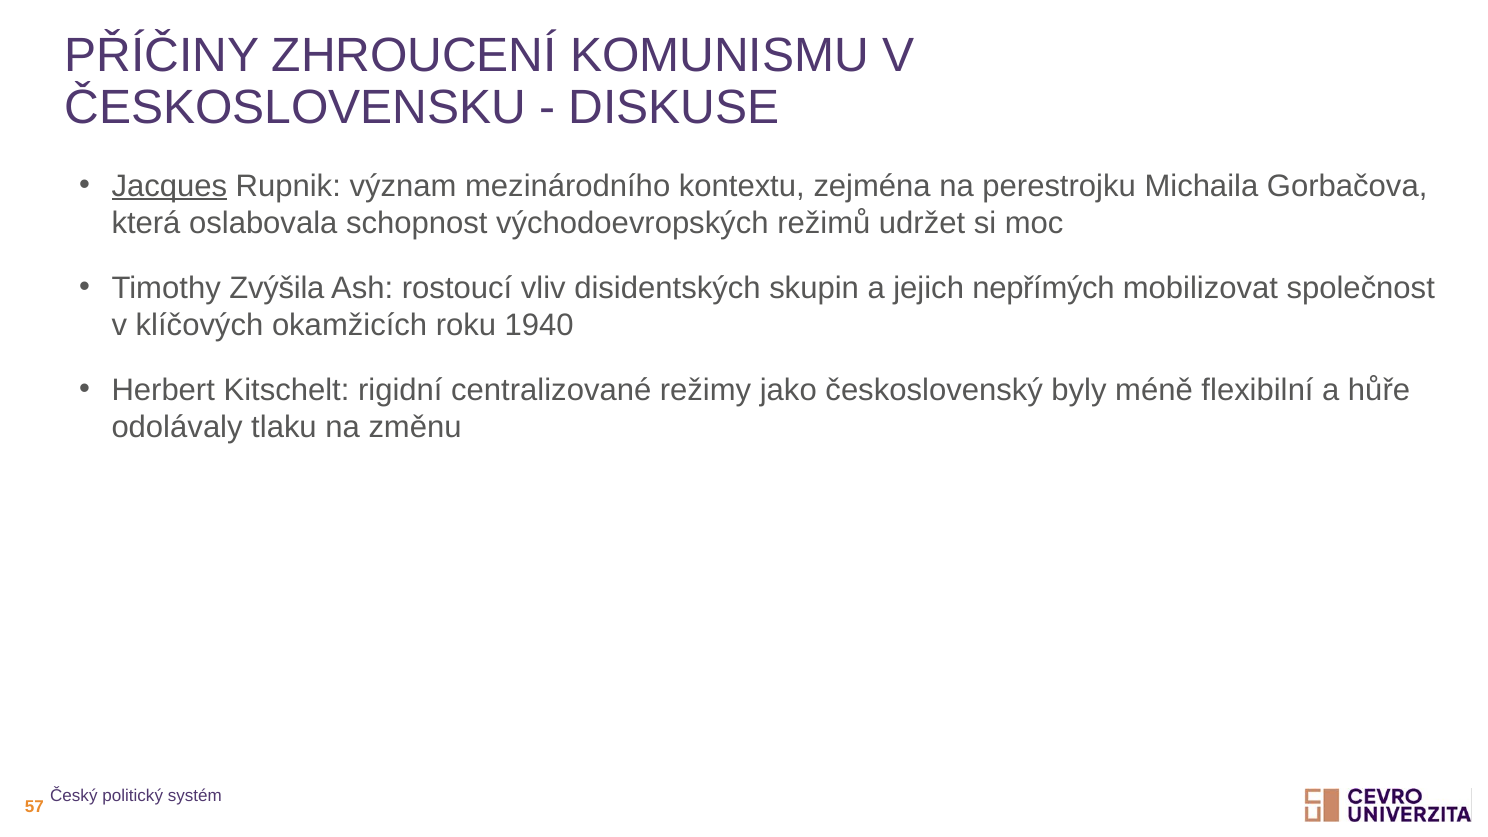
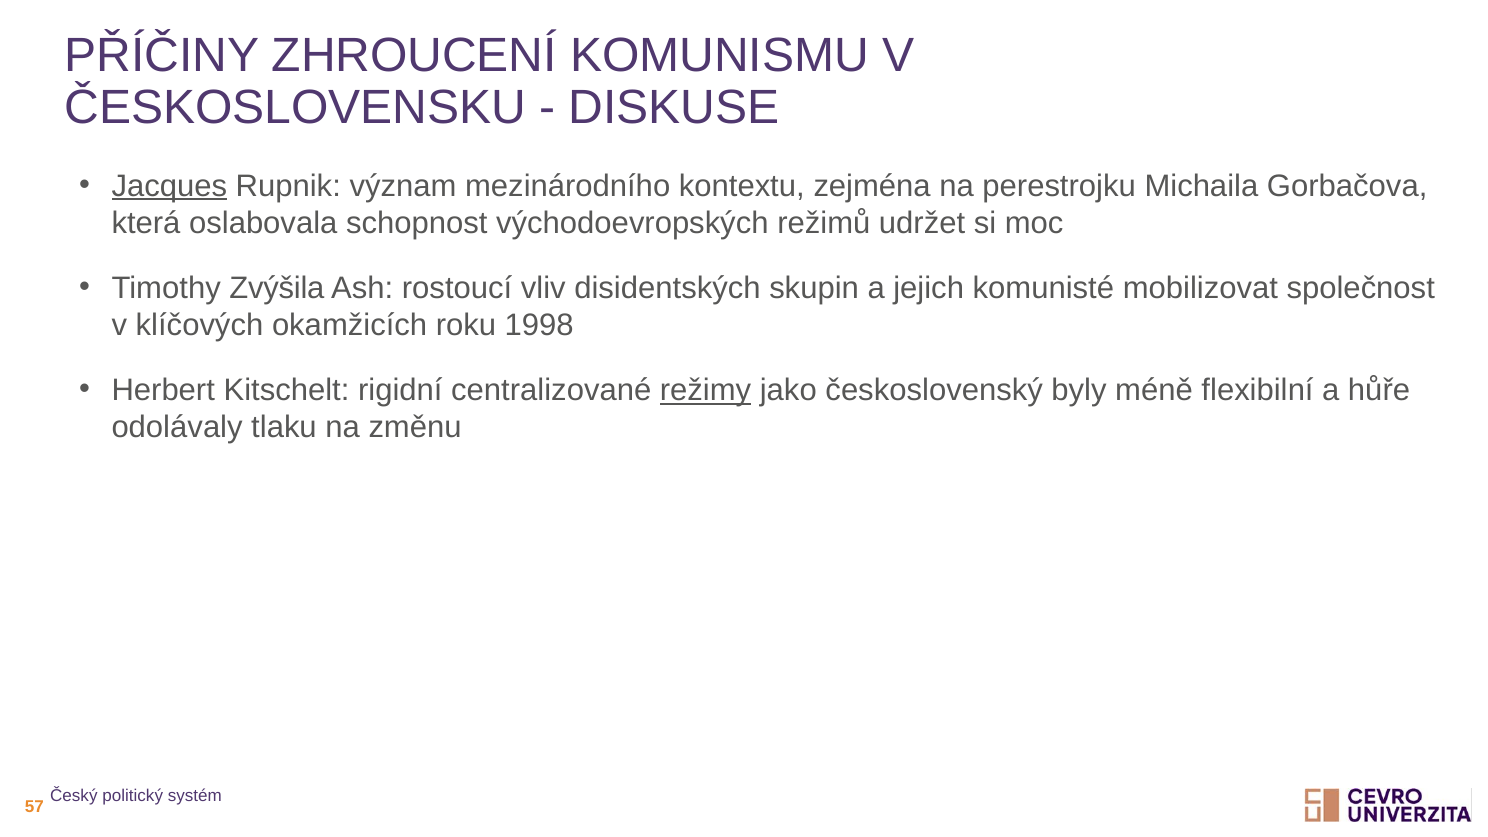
nepřímých: nepřímých -> komunisté (1043, 288)
1940: 1940 -> 1998 (539, 325)
režimy underline: none -> present (706, 390)
